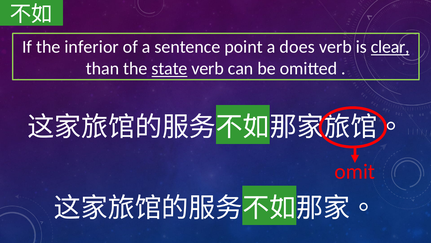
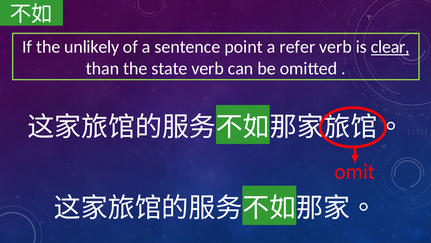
inferior: inferior -> unlikely (92, 47)
does: does -> refer (297, 47)
state underline: present -> none (170, 68)
